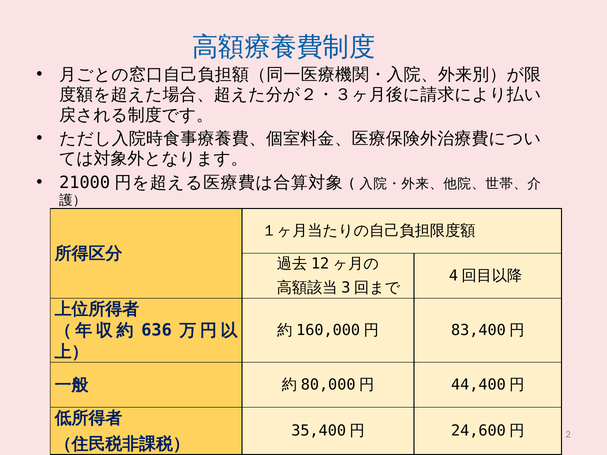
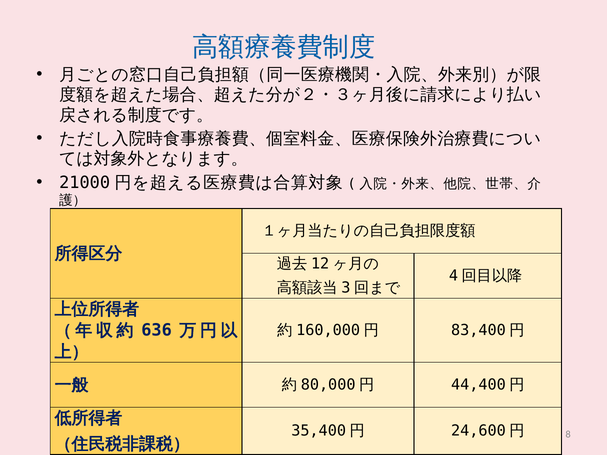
2: 2 -> 8 (568, 435)
